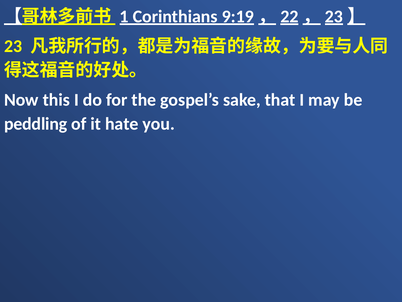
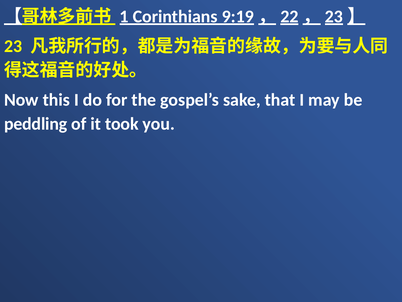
hate: hate -> took (122, 124)
